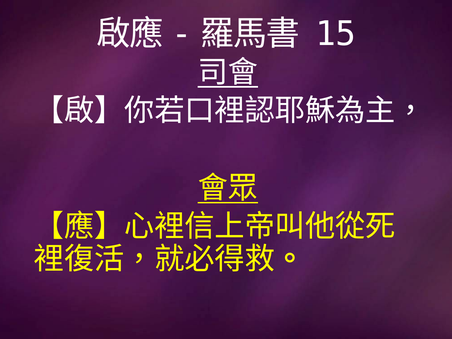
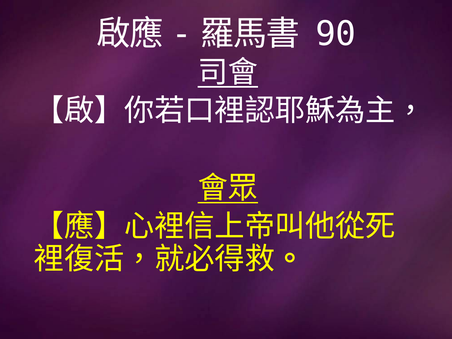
15: 15 -> 90 (336, 34)
